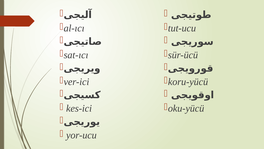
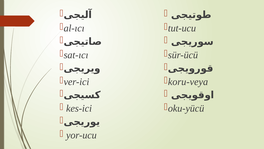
koru-yücü: koru-yücü -> koru-veya (188, 81)
